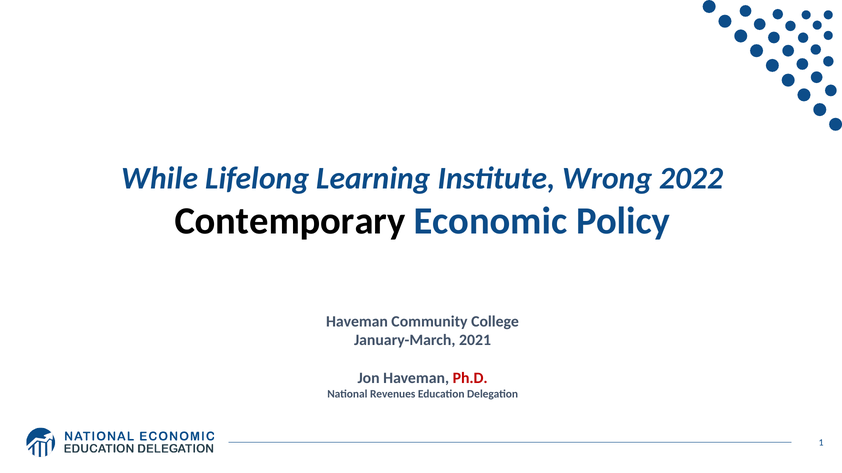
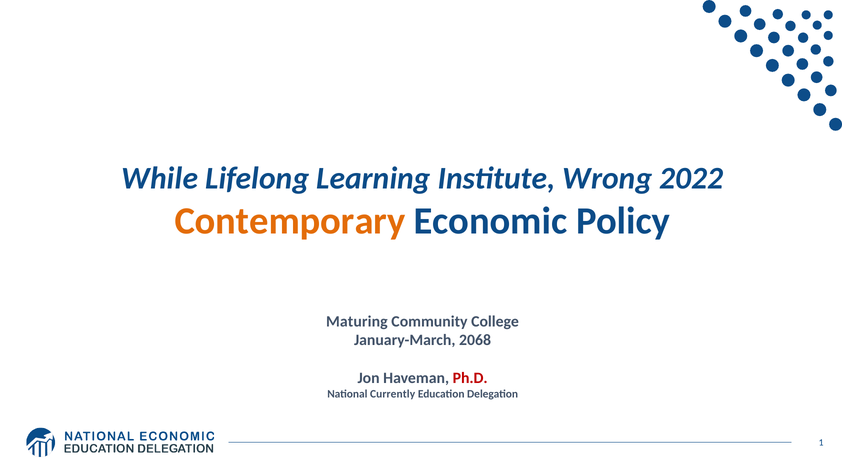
Contemporary colour: black -> orange (290, 221)
Haveman: Haveman -> Maturing (357, 322)
2021: 2021 -> 2068 (475, 341)
Revenues: Revenues -> Currently (393, 395)
